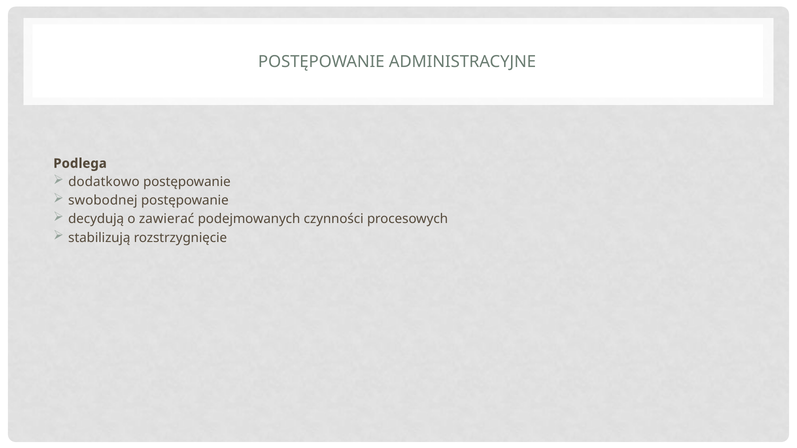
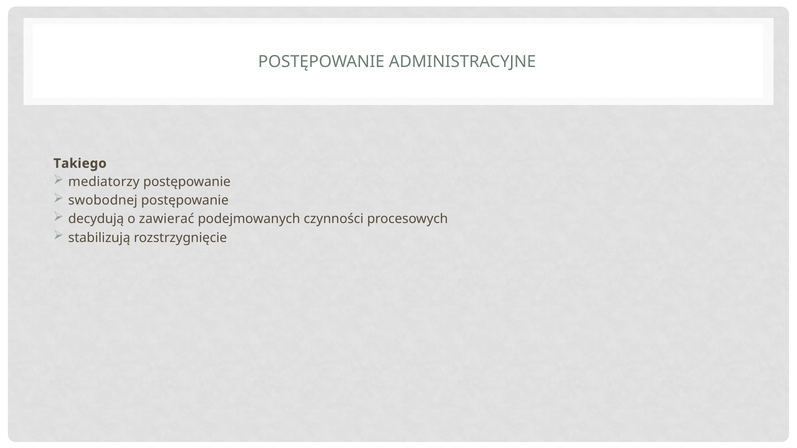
Podlega: Podlega -> Takiego (80, 164)
dodatkowo: dodatkowo -> mediatorzy (104, 182)
